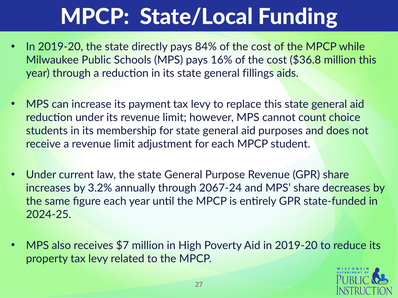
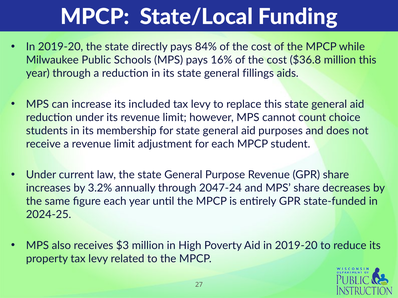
payment: payment -> included (149, 104)
2067-24: 2067-24 -> 2047-24 (220, 188)
$7: $7 -> $3 (123, 246)
